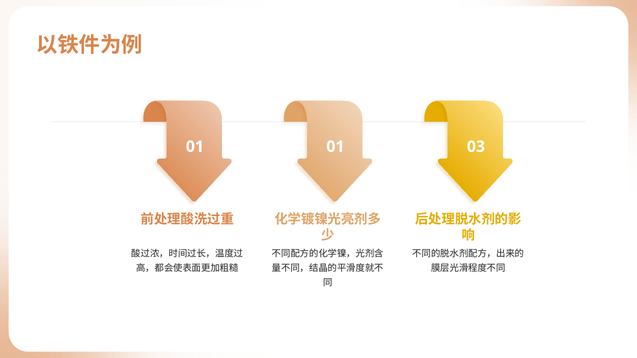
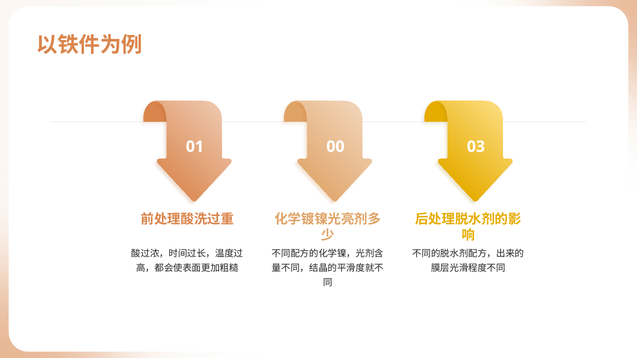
01 01: 01 -> 00 (335, 147)
